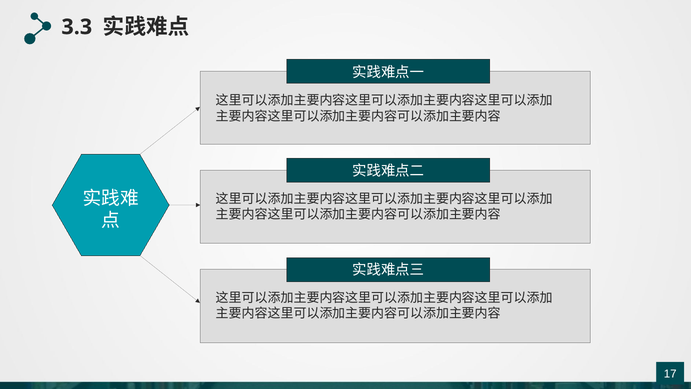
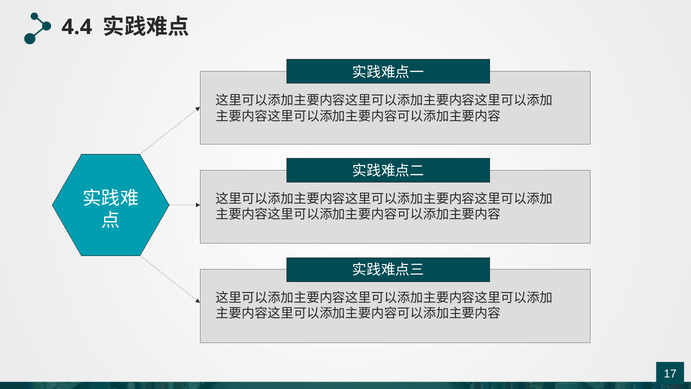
3.3: 3.3 -> 4.4 (77, 27)
